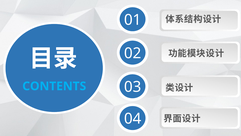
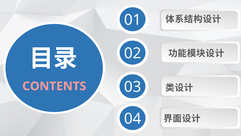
CONTENTS colour: light blue -> pink (54, 86)
